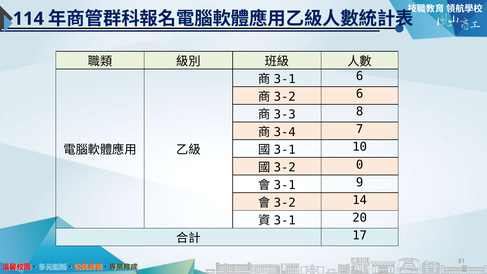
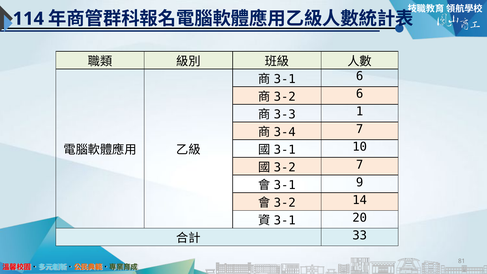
8: 8 -> 1 (360, 112)
0: 0 -> 7 (360, 165)
17: 17 -> 33 (360, 235)
